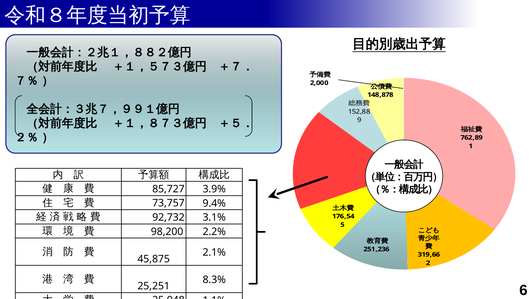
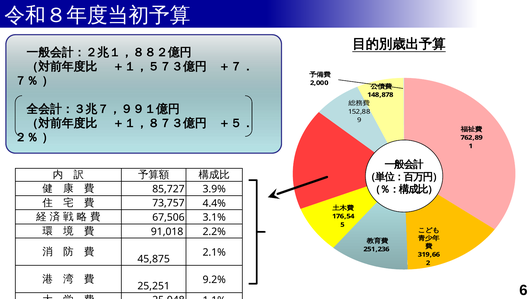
9.4%: 9.4% -> 4.4% (214, 203)
92,732: 92,732 -> 67,506 (168, 218)
98,200: 98,200 -> 91,018 (167, 232)
8.3%: 8.3% -> 9.2% (214, 280)
